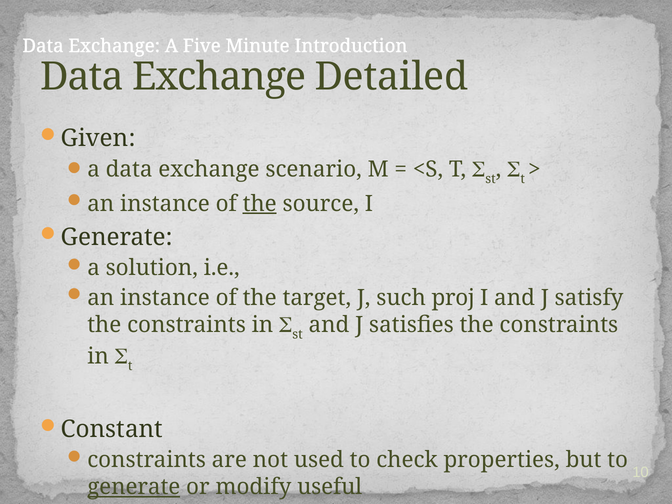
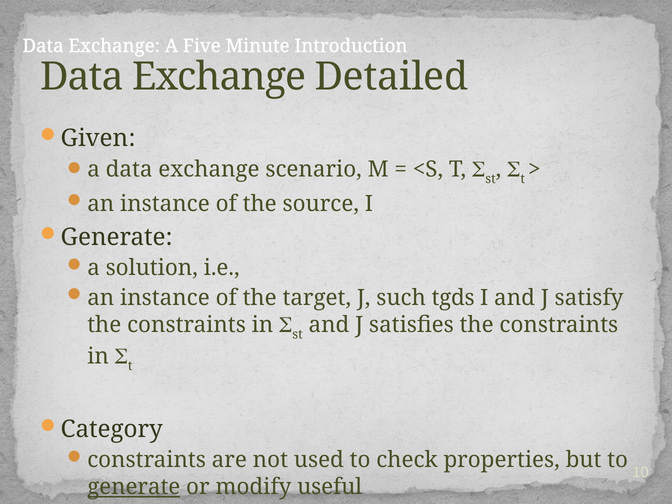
the underline: present -> none (260, 204)
proj: proj -> tgds (453, 298)
Constant: Constant -> Category (112, 429)
